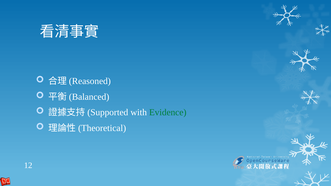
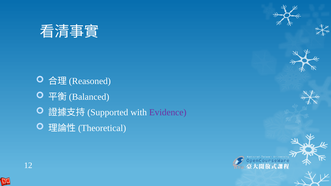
Evidence colour: green -> purple (168, 113)
